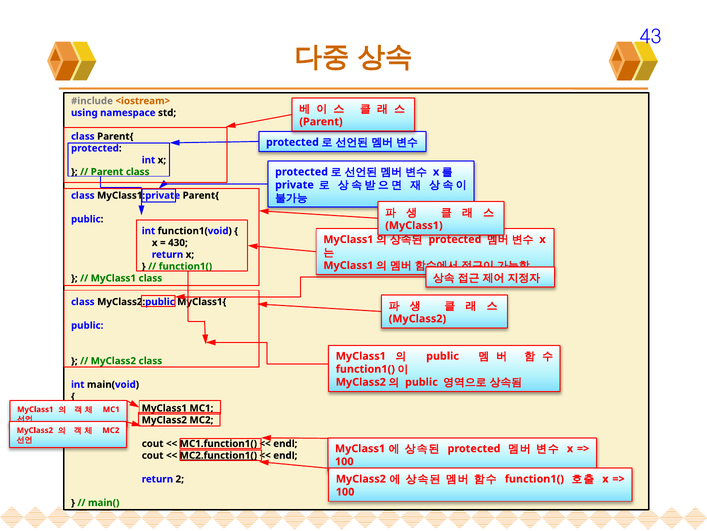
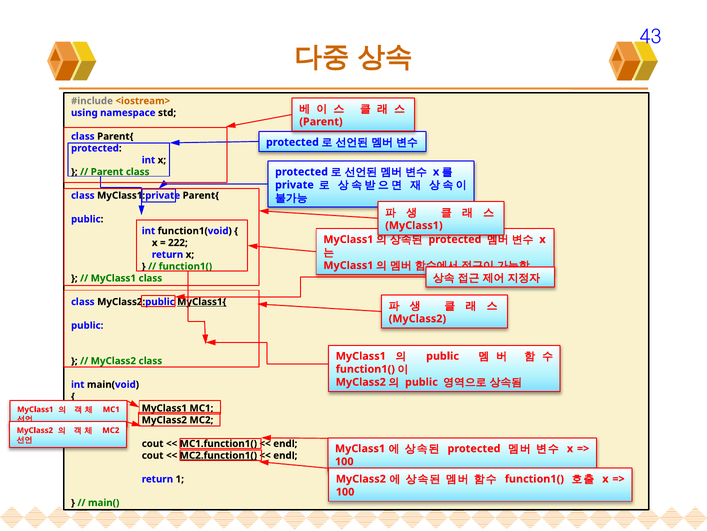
430: 430 -> 222 (178, 242)
MyClass1{ underline: none -> present (202, 301)
2: 2 -> 1 (180, 478)
